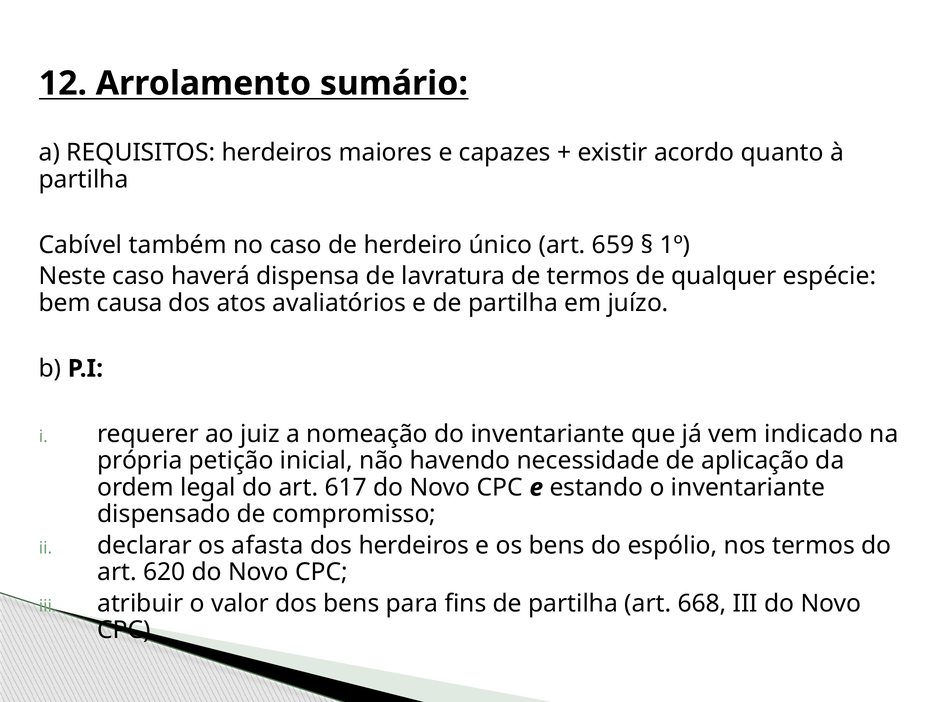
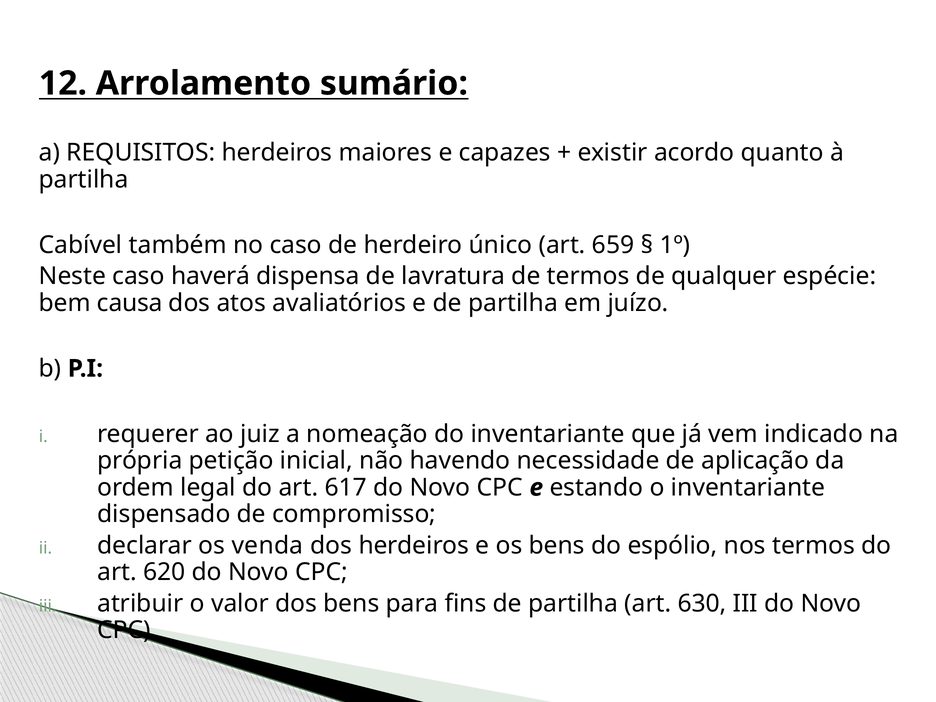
afasta: afasta -> venda (267, 546)
668: 668 -> 630 (702, 604)
